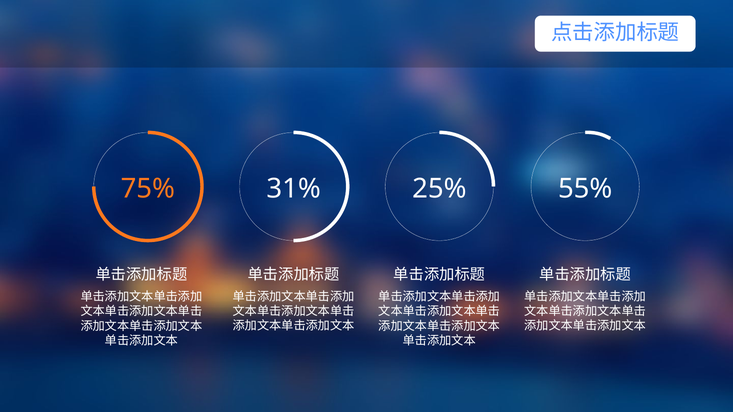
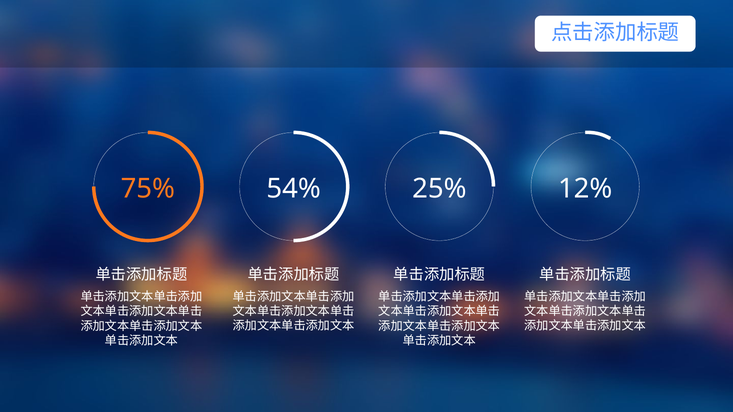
31%: 31% -> 54% (294, 189)
55%: 55% -> 12% (585, 189)
